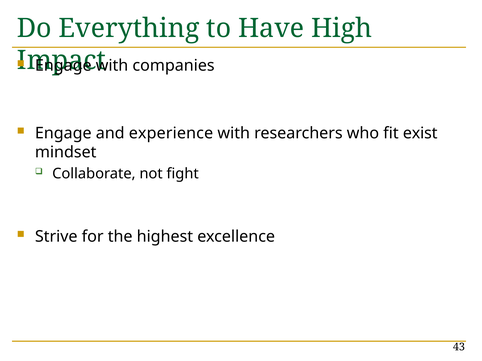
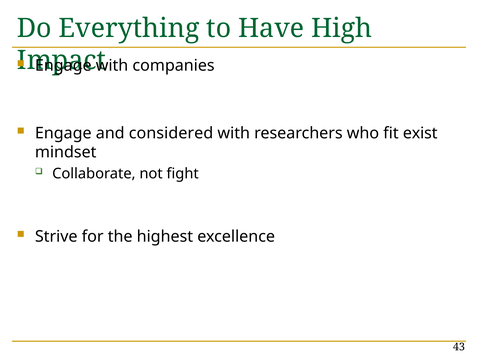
experience: experience -> considered (171, 133)
